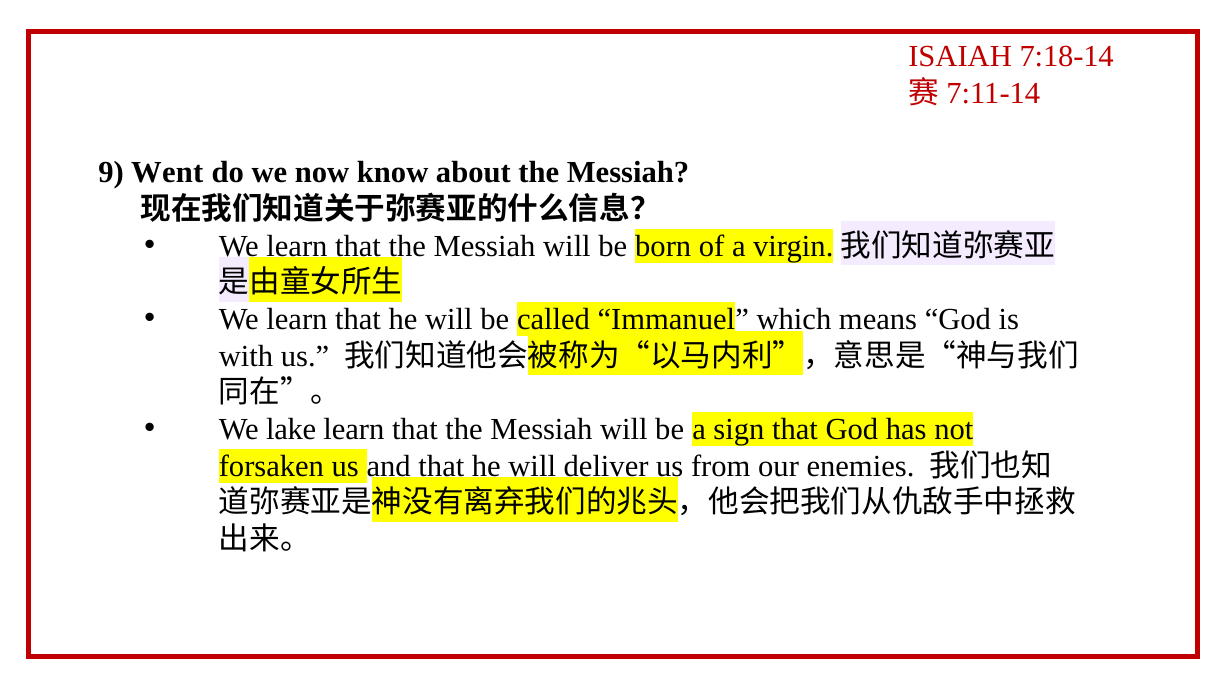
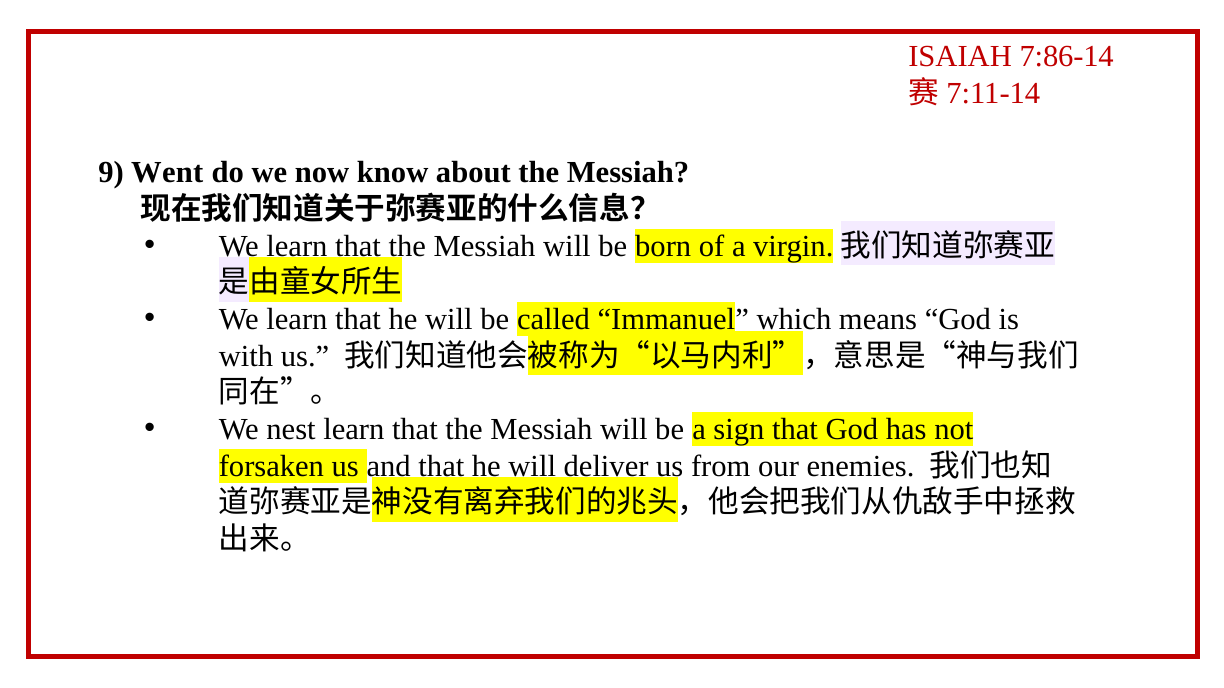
7:18-14: 7:18-14 -> 7:86-14 (1067, 57)
lake: lake -> nest (291, 430)
